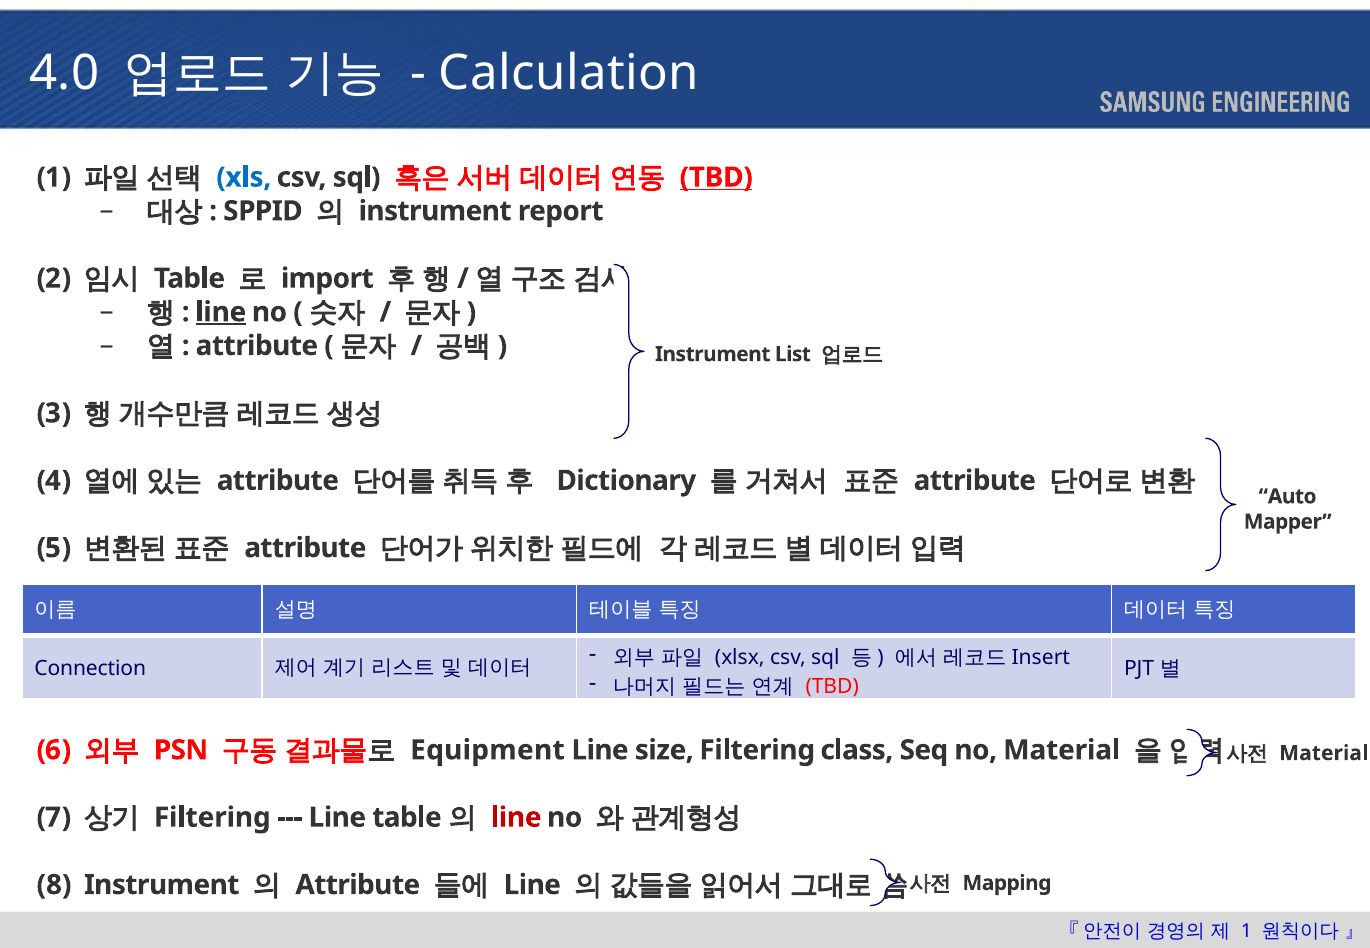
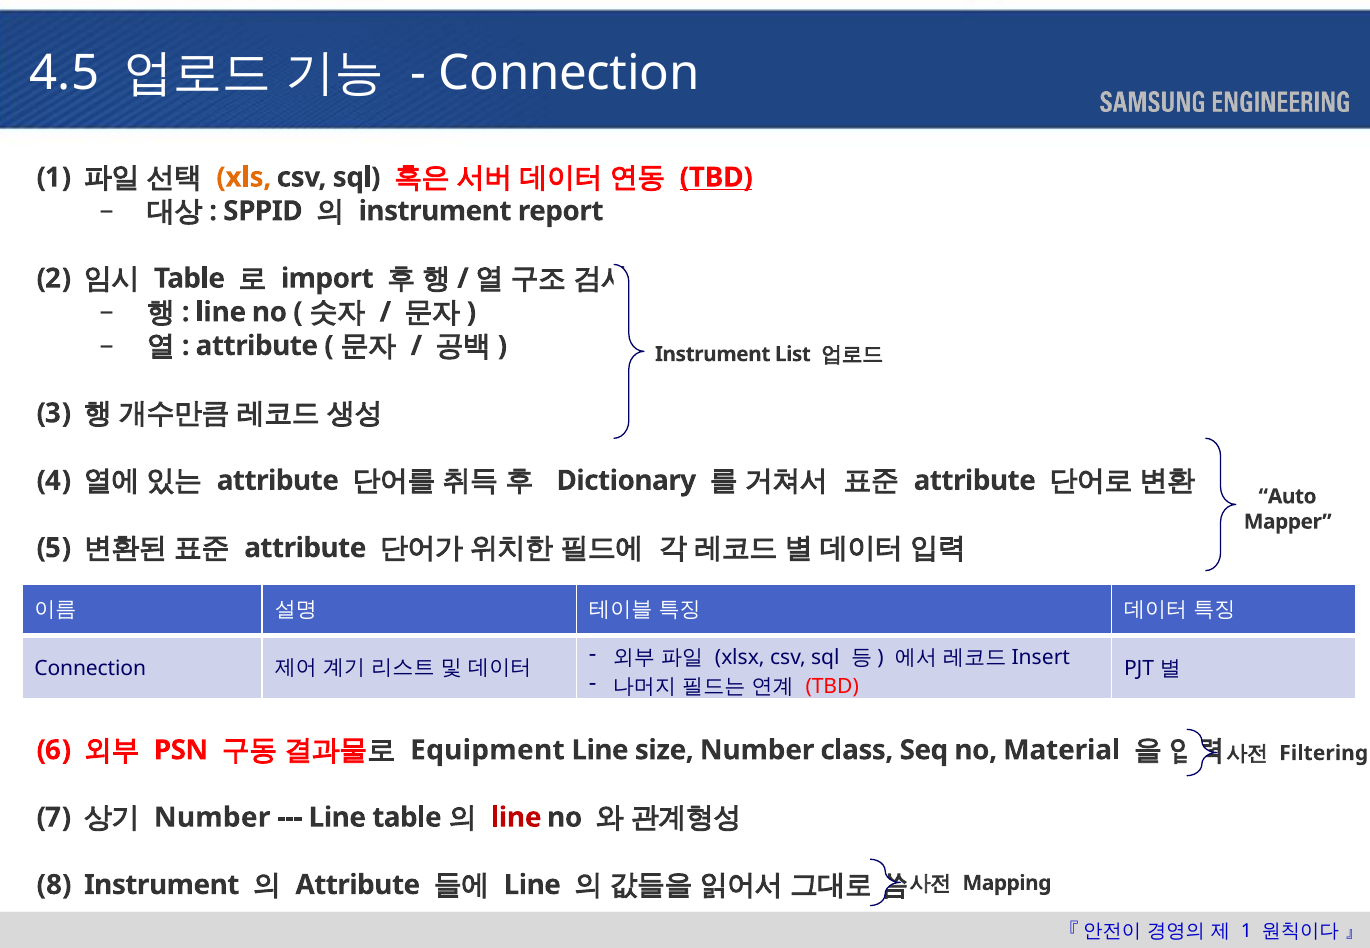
4.0: 4.0 -> 4.5 (65, 74)
Calculation: Calculation -> Connection (569, 74)
xls colour: blue -> orange (244, 177)
line underline: present -> none (221, 312)
Material: Material -> Filtering (1324, 754)
size Filtering: Filtering -> Number (757, 750)
Filtering: Filtering -> Number (212, 818)
